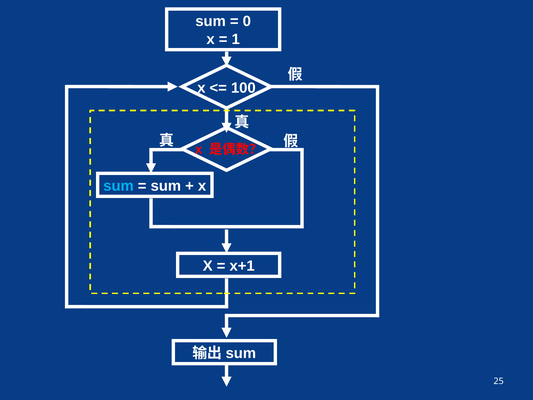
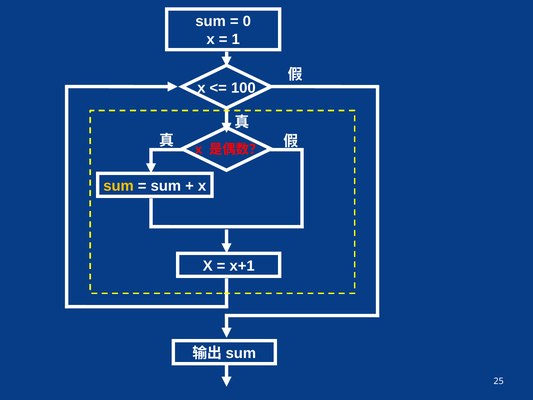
sum colour: light blue -> yellow (118, 186)
